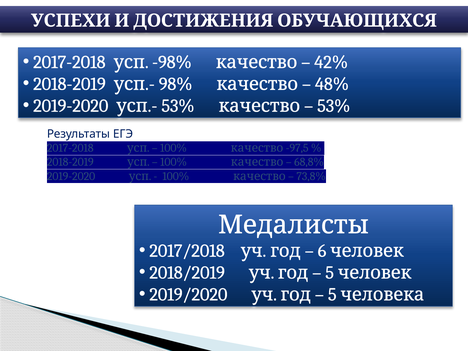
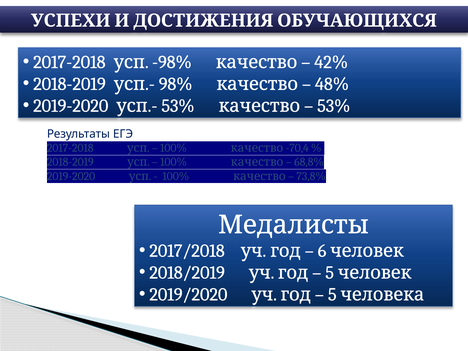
-97,5: -97,5 -> -70,4 (297, 148)
